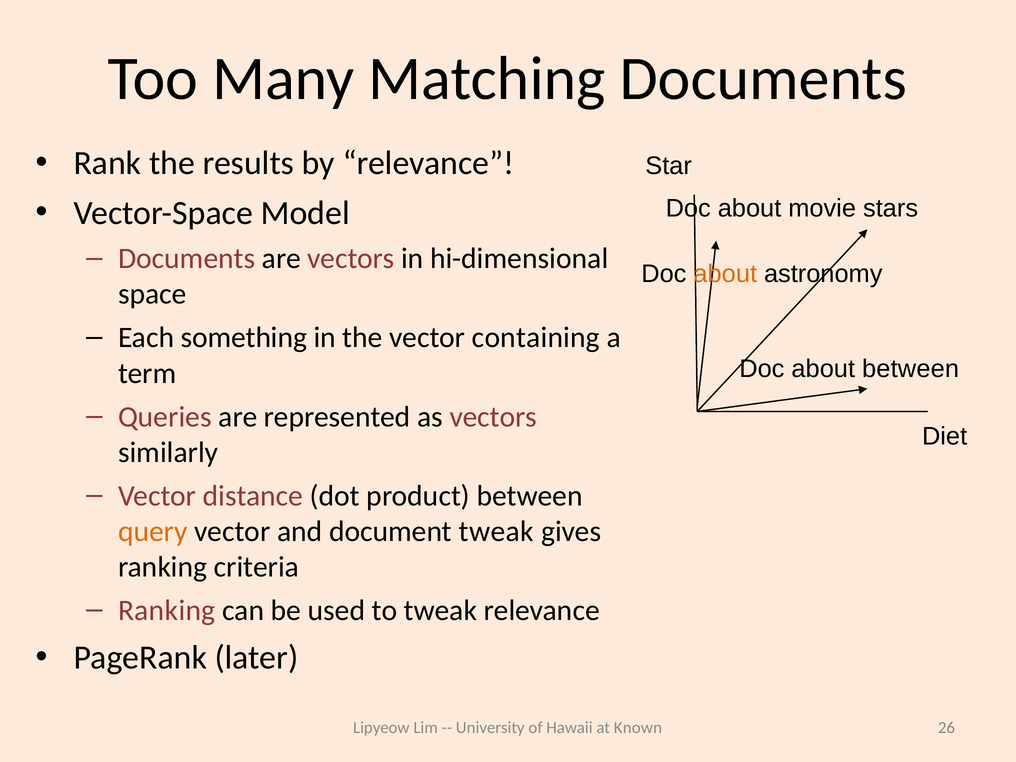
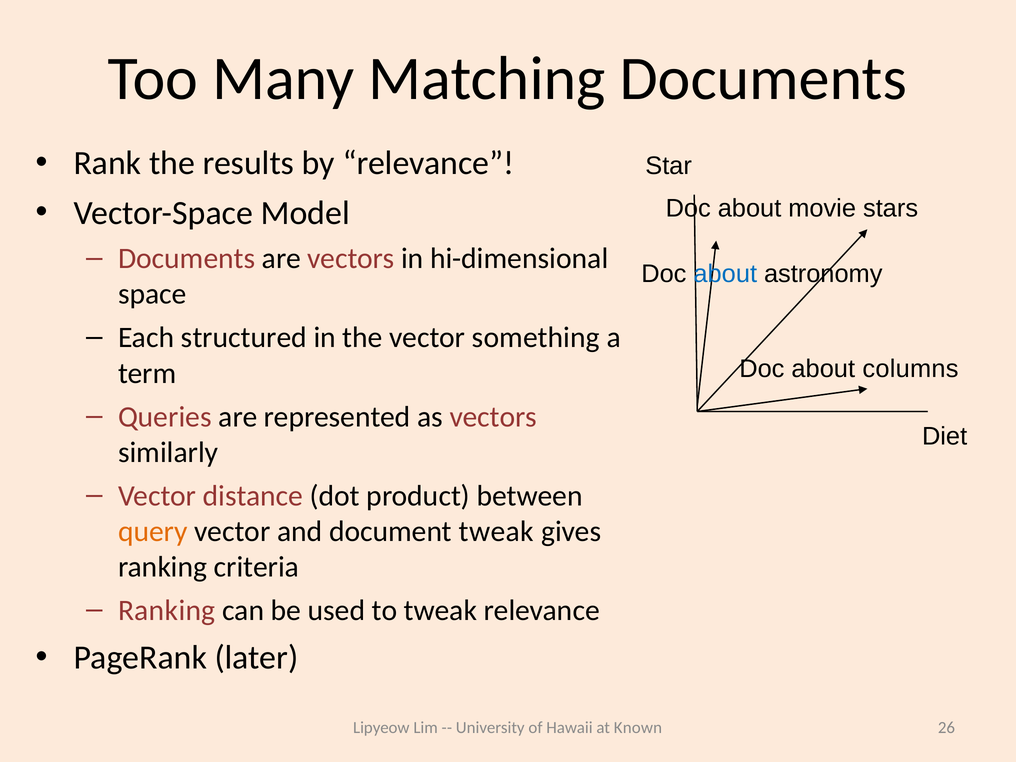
about colour: orange -> blue (725, 274)
something: something -> structured (244, 338)
containing: containing -> something (536, 338)
about between: between -> columns (911, 369)
